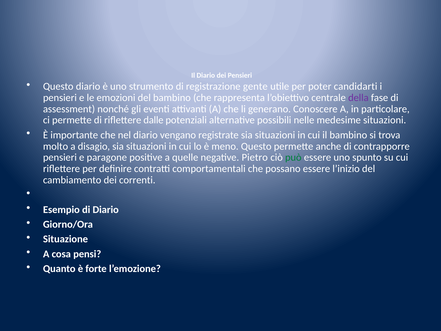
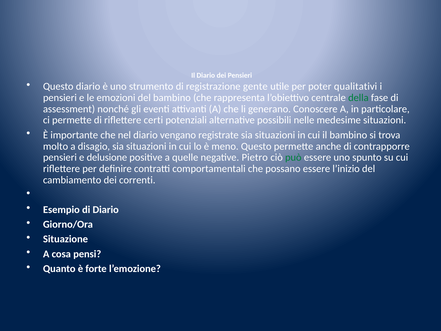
candidarti: candidarti -> qualitativi (356, 86)
della colour: purple -> green (358, 98)
dalle: dalle -> certi (153, 120)
paragone: paragone -> delusione (107, 157)
